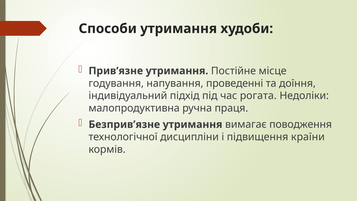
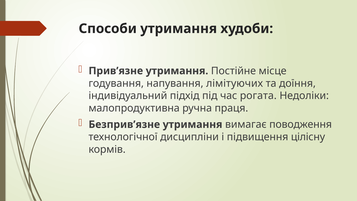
проведенні: проведенні -> лімітуючих (235, 83)
країни: країни -> цілісну (308, 137)
